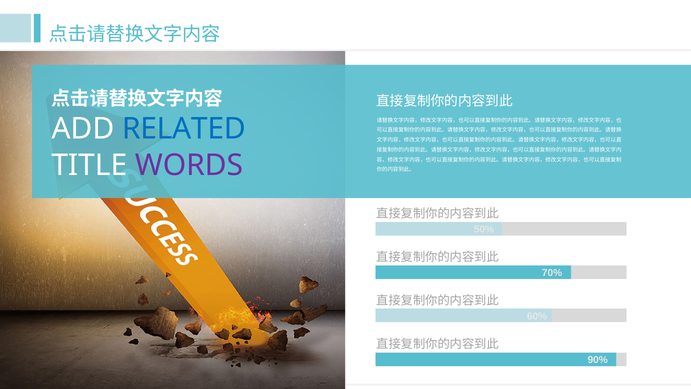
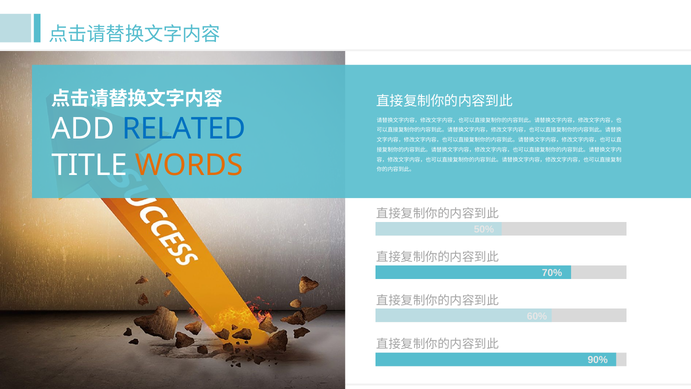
WORDS colour: purple -> orange (189, 165)
